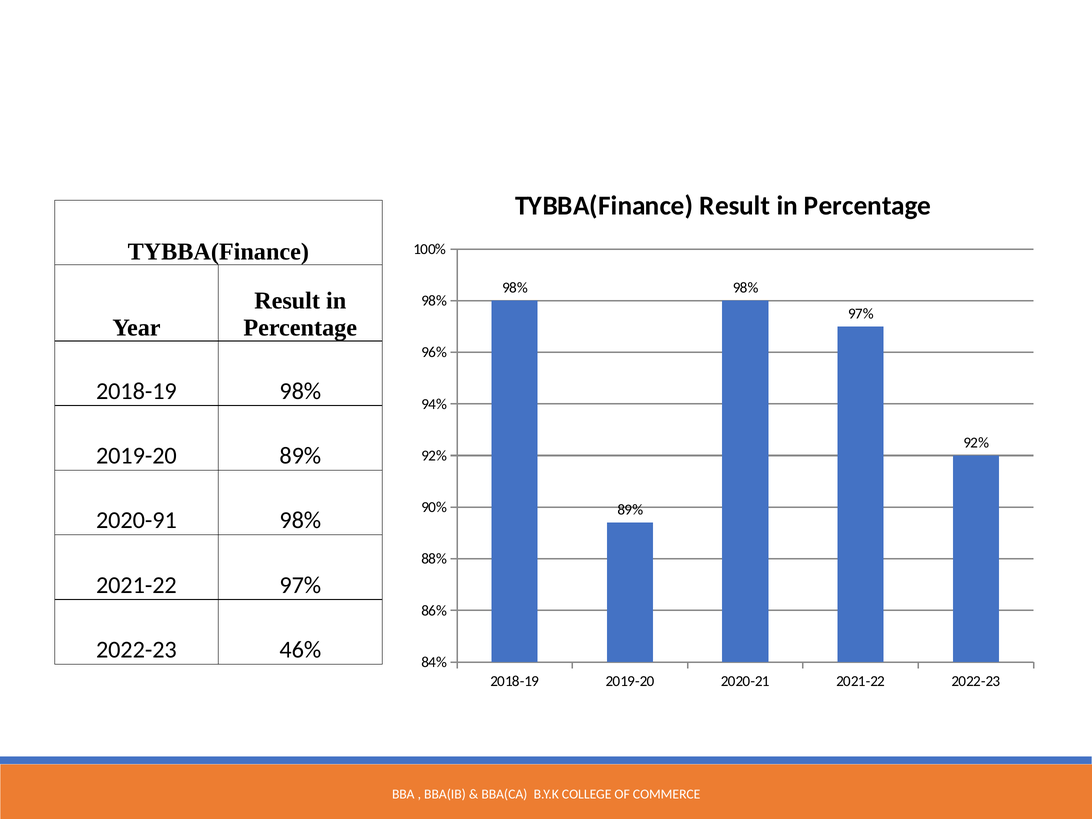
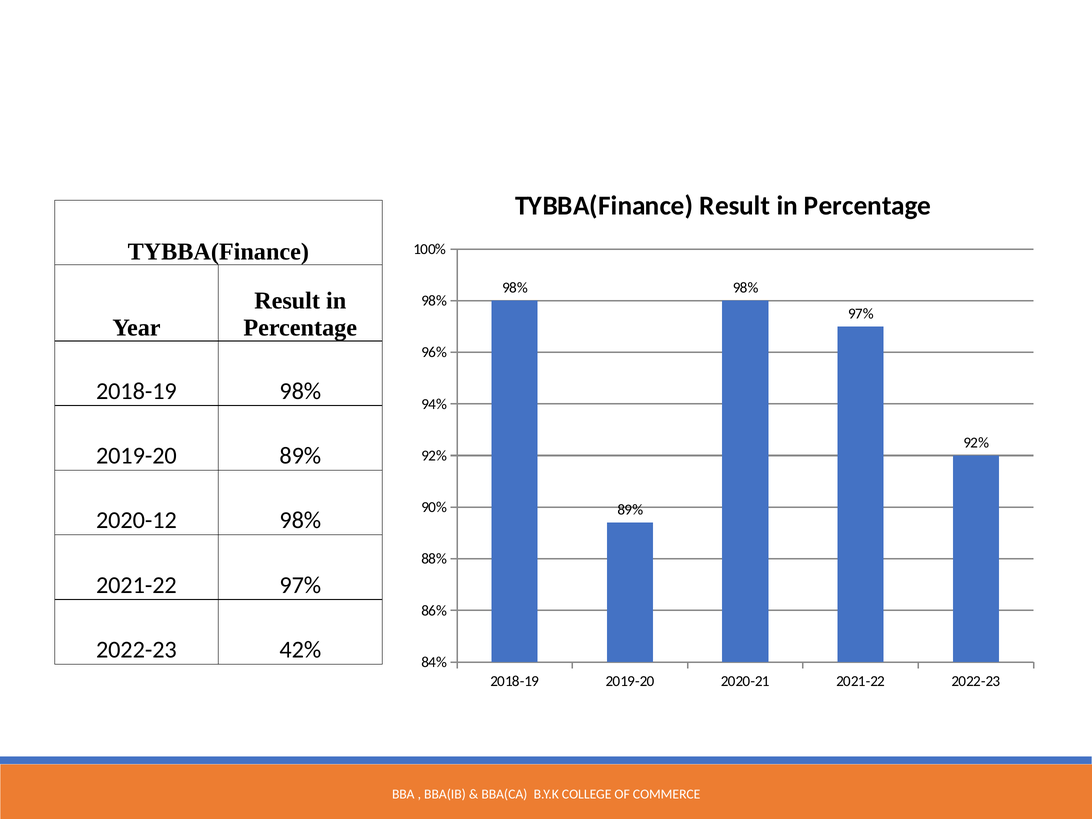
2020-91: 2020-91 -> 2020-12 (136, 520)
46%: 46% -> 42% (300, 650)
